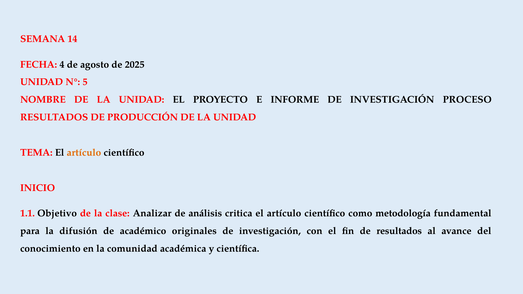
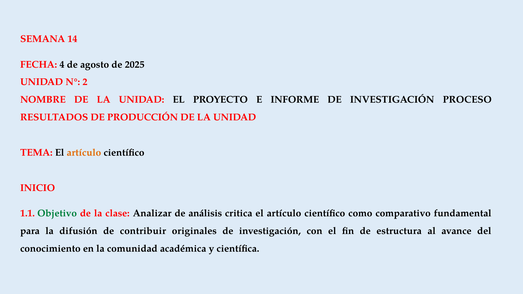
5: 5 -> 2 (85, 82)
Objetivo colour: black -> green (57, 214)
metodología: metodología -> comparativo (403, 214)
académico: académico -> contribuir (143, 231)
de resultados: resultados -> estructura (399, 231)
